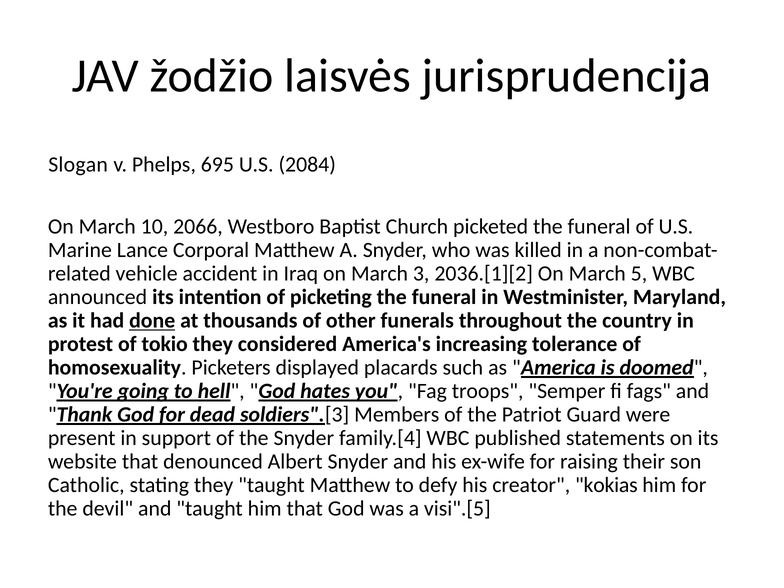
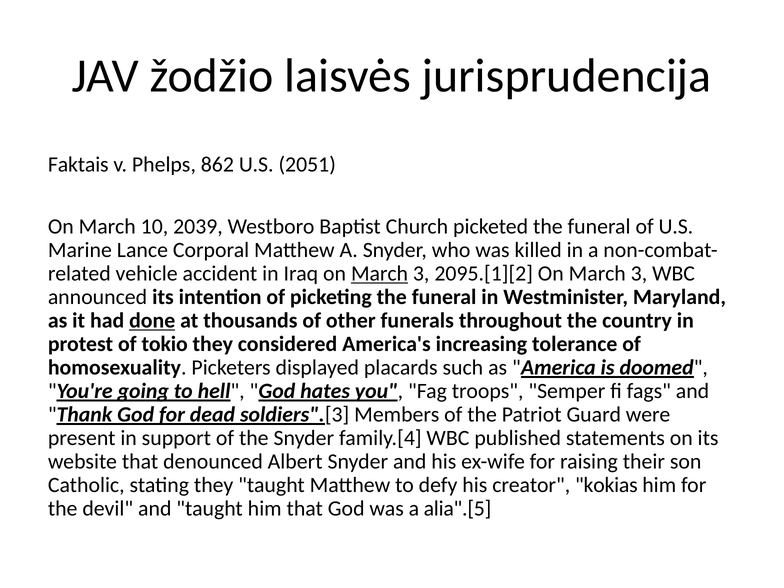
Slogan: Slogan -> Faktais (78, 164)
695: 695 -> 862 (217, 164)
2084: 2084 -> 2051 (307, 164)
2066: 2066 -> 2039 (198, 227)
March underline: none -> present (380, 274)
2036.[1][2: 2036.[1][2 -> 2095.[1][2 (484, 274)
5: 5 -> 3 (639, 274)
visi".[5: visi".[5 -> alia".[5 (457, 509)
